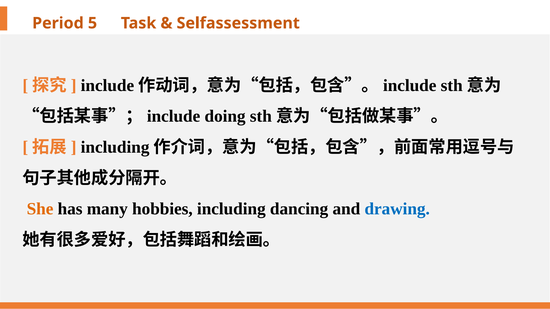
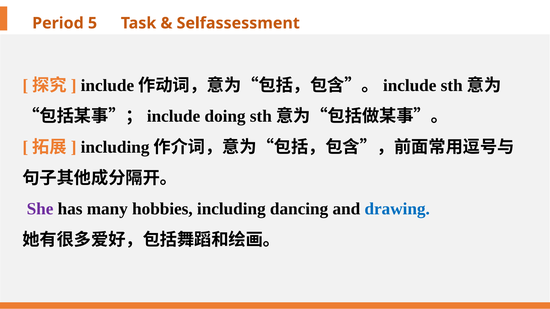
She colour: orange -> purple (40, 209)
